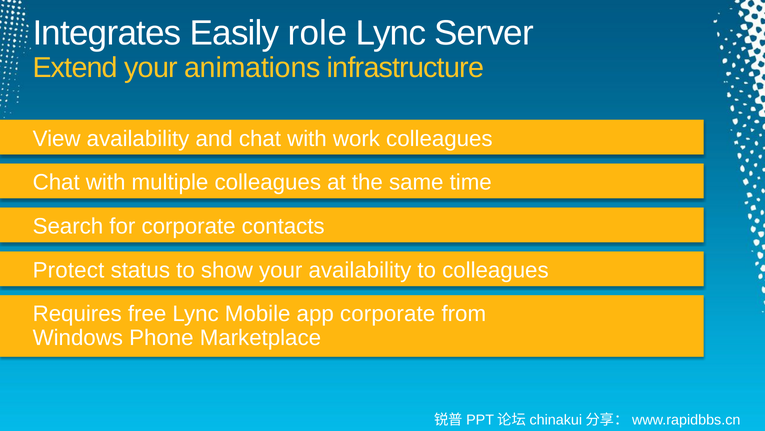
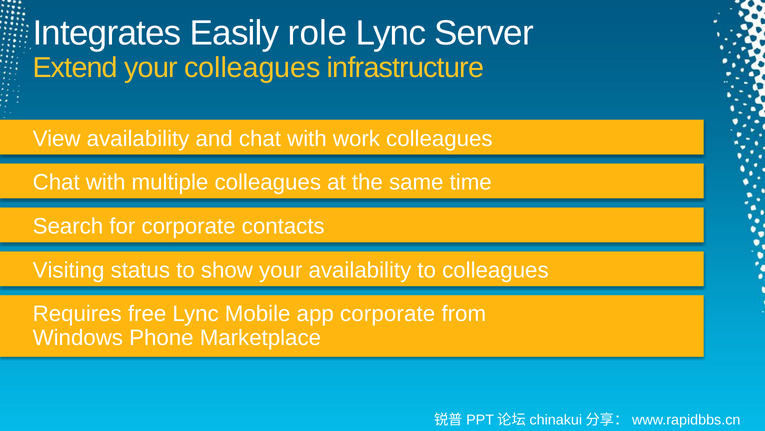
your animations: animations -> colleagues (252, 68)
Protect: Protect -> Visiting (69, 270)
